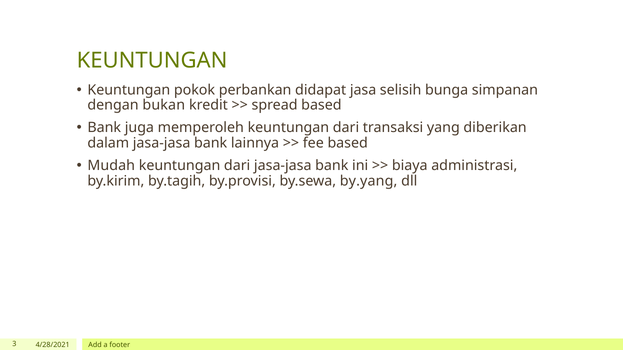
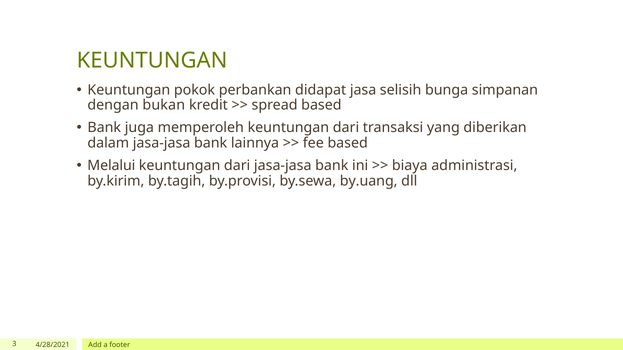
Mudah: Mudah -> Melalui (111, 166)
by.yang: by.yang -> by.uang (369, 181)
